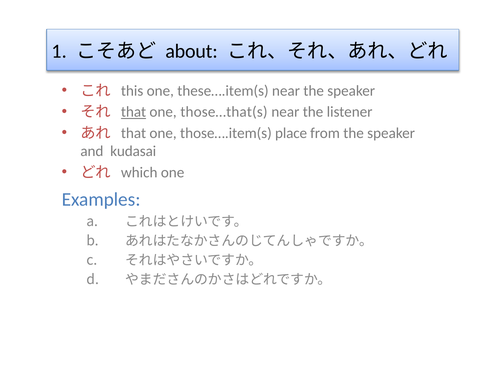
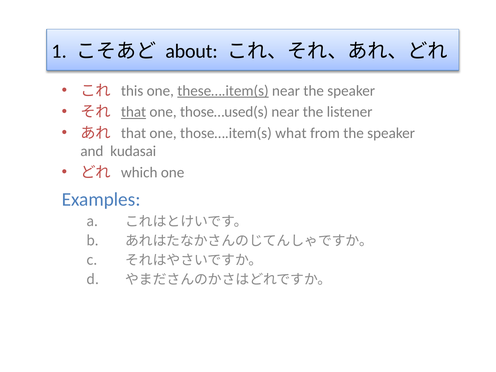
these….item(s underline: none -> present (223, 91)
those…that(s: those…that(s -> those…used(s (224, 112)
place: place -> what (291, 133)
